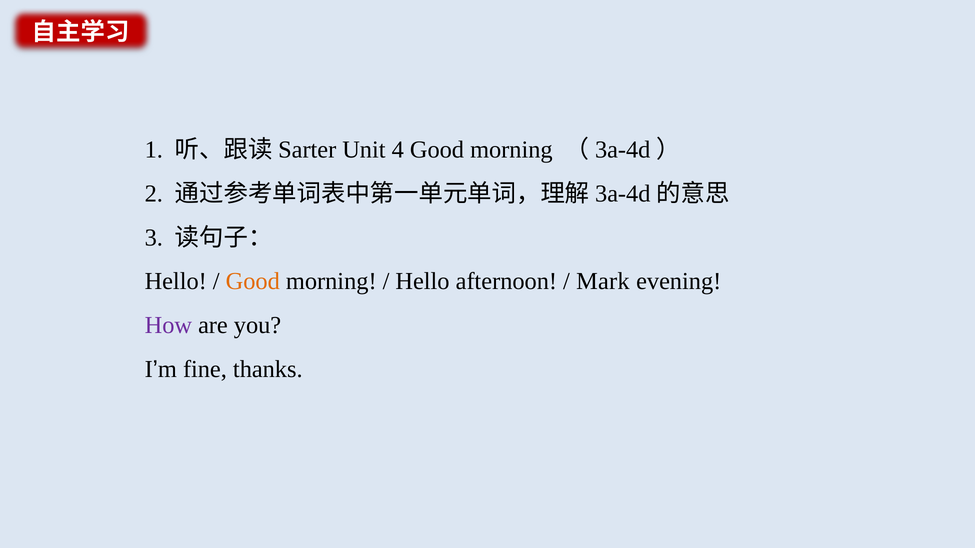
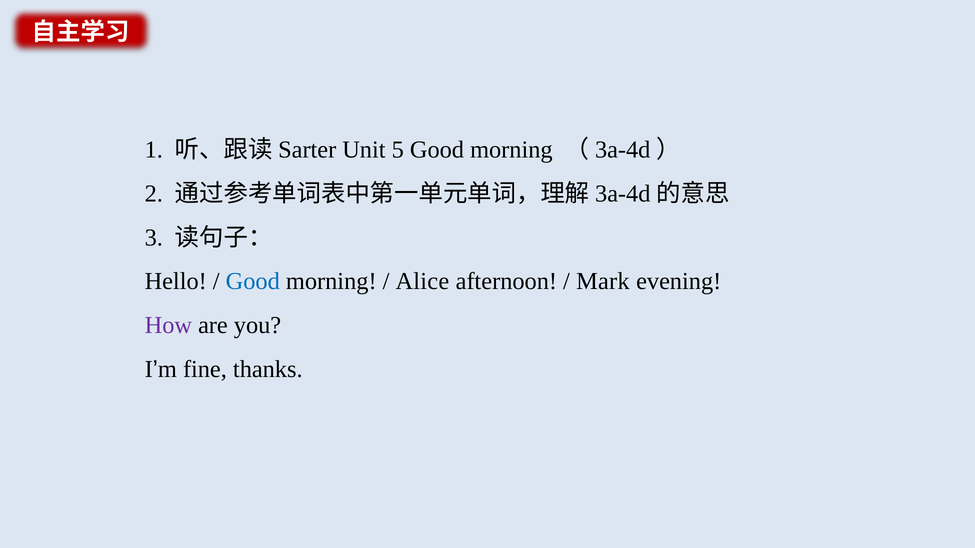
4: 4 -> 5 (398, 150)
Good colour: orange -> blue (253, 282)
Hello: Hello -> Alice (422, 282)
